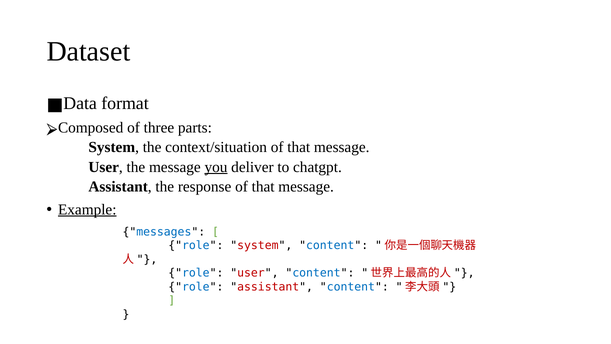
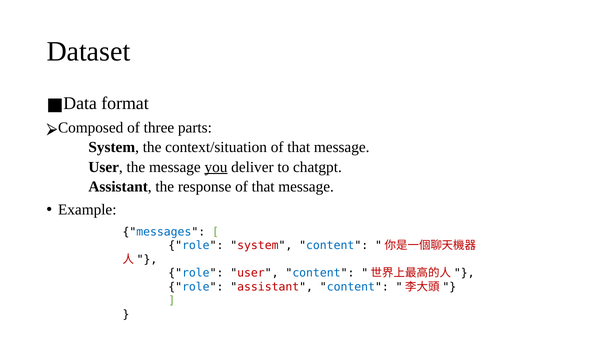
Example underline: present -> none (87, 209)
